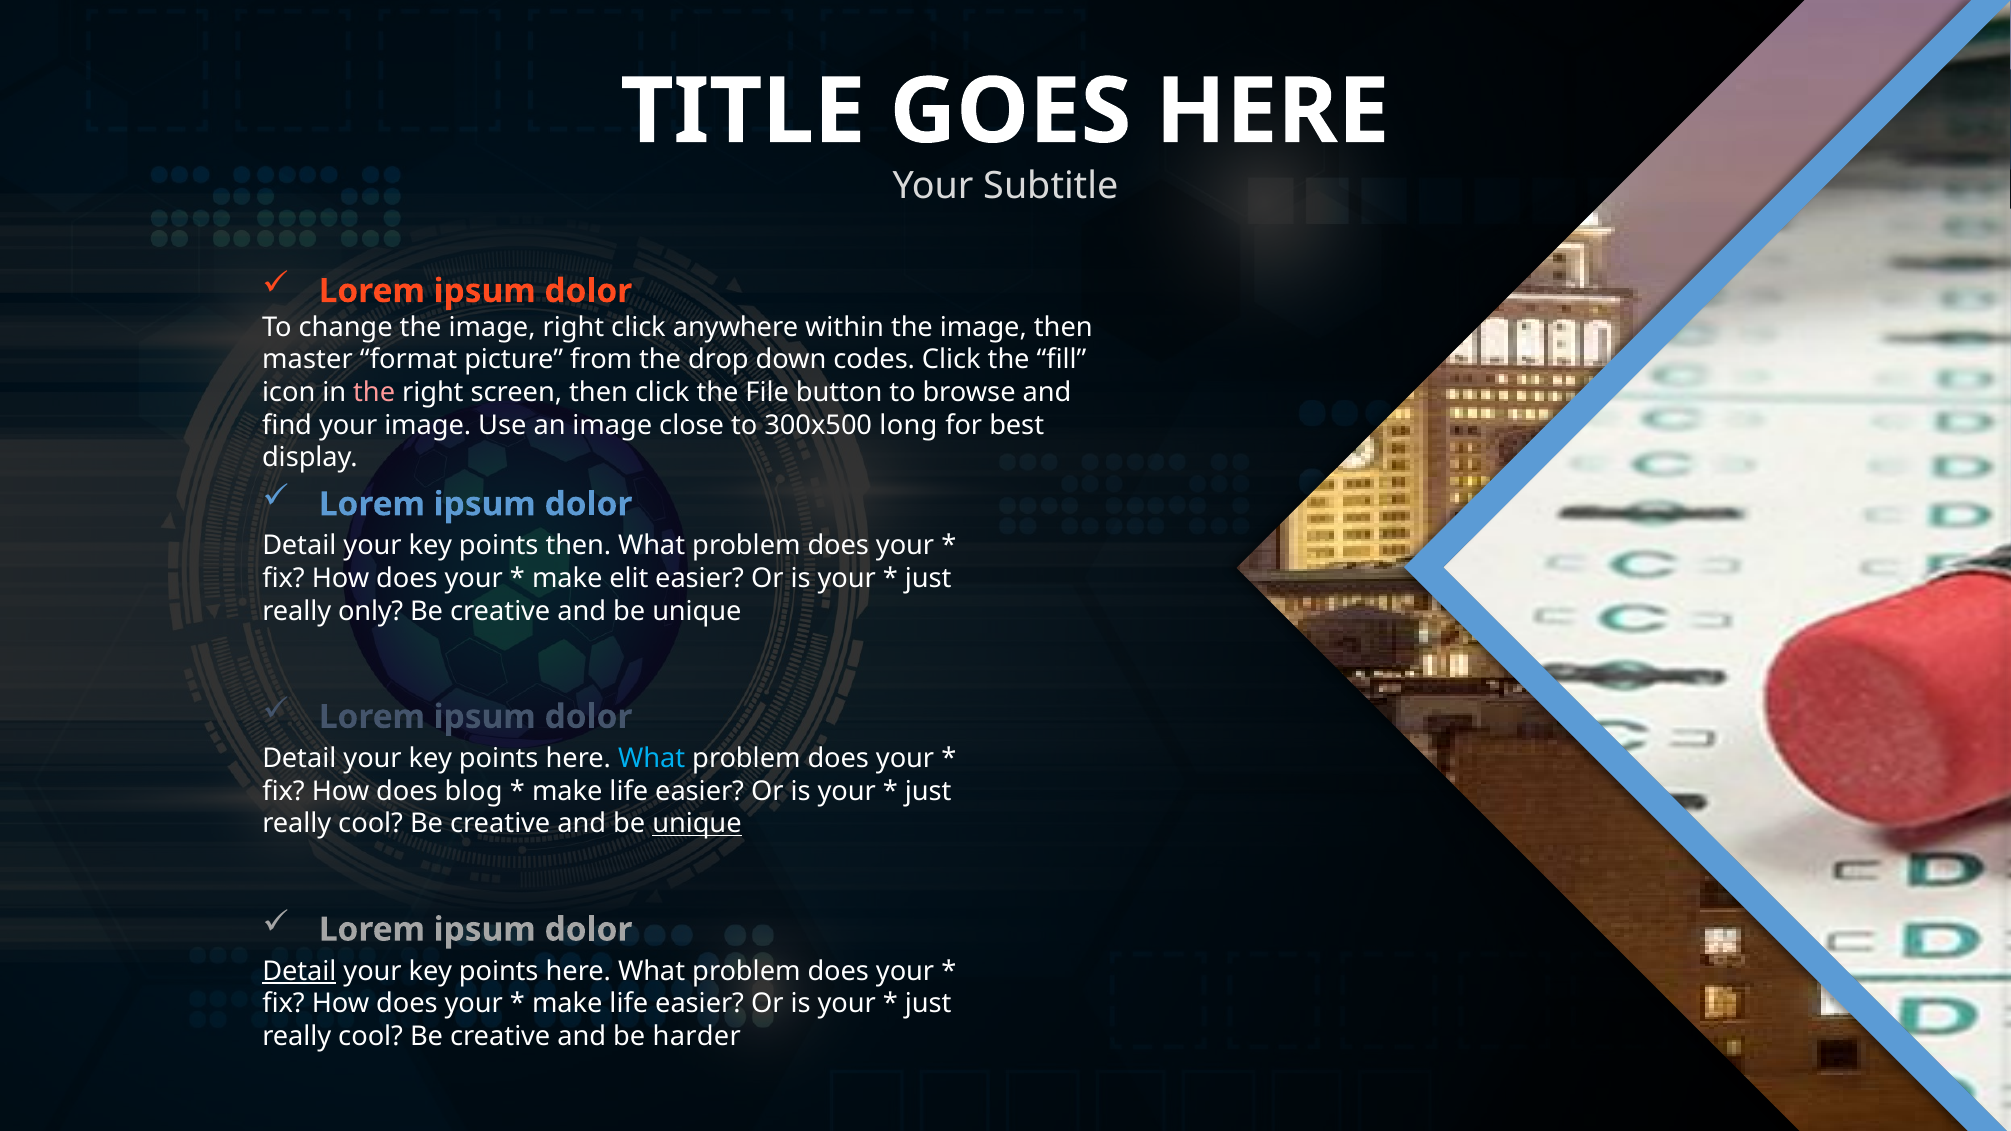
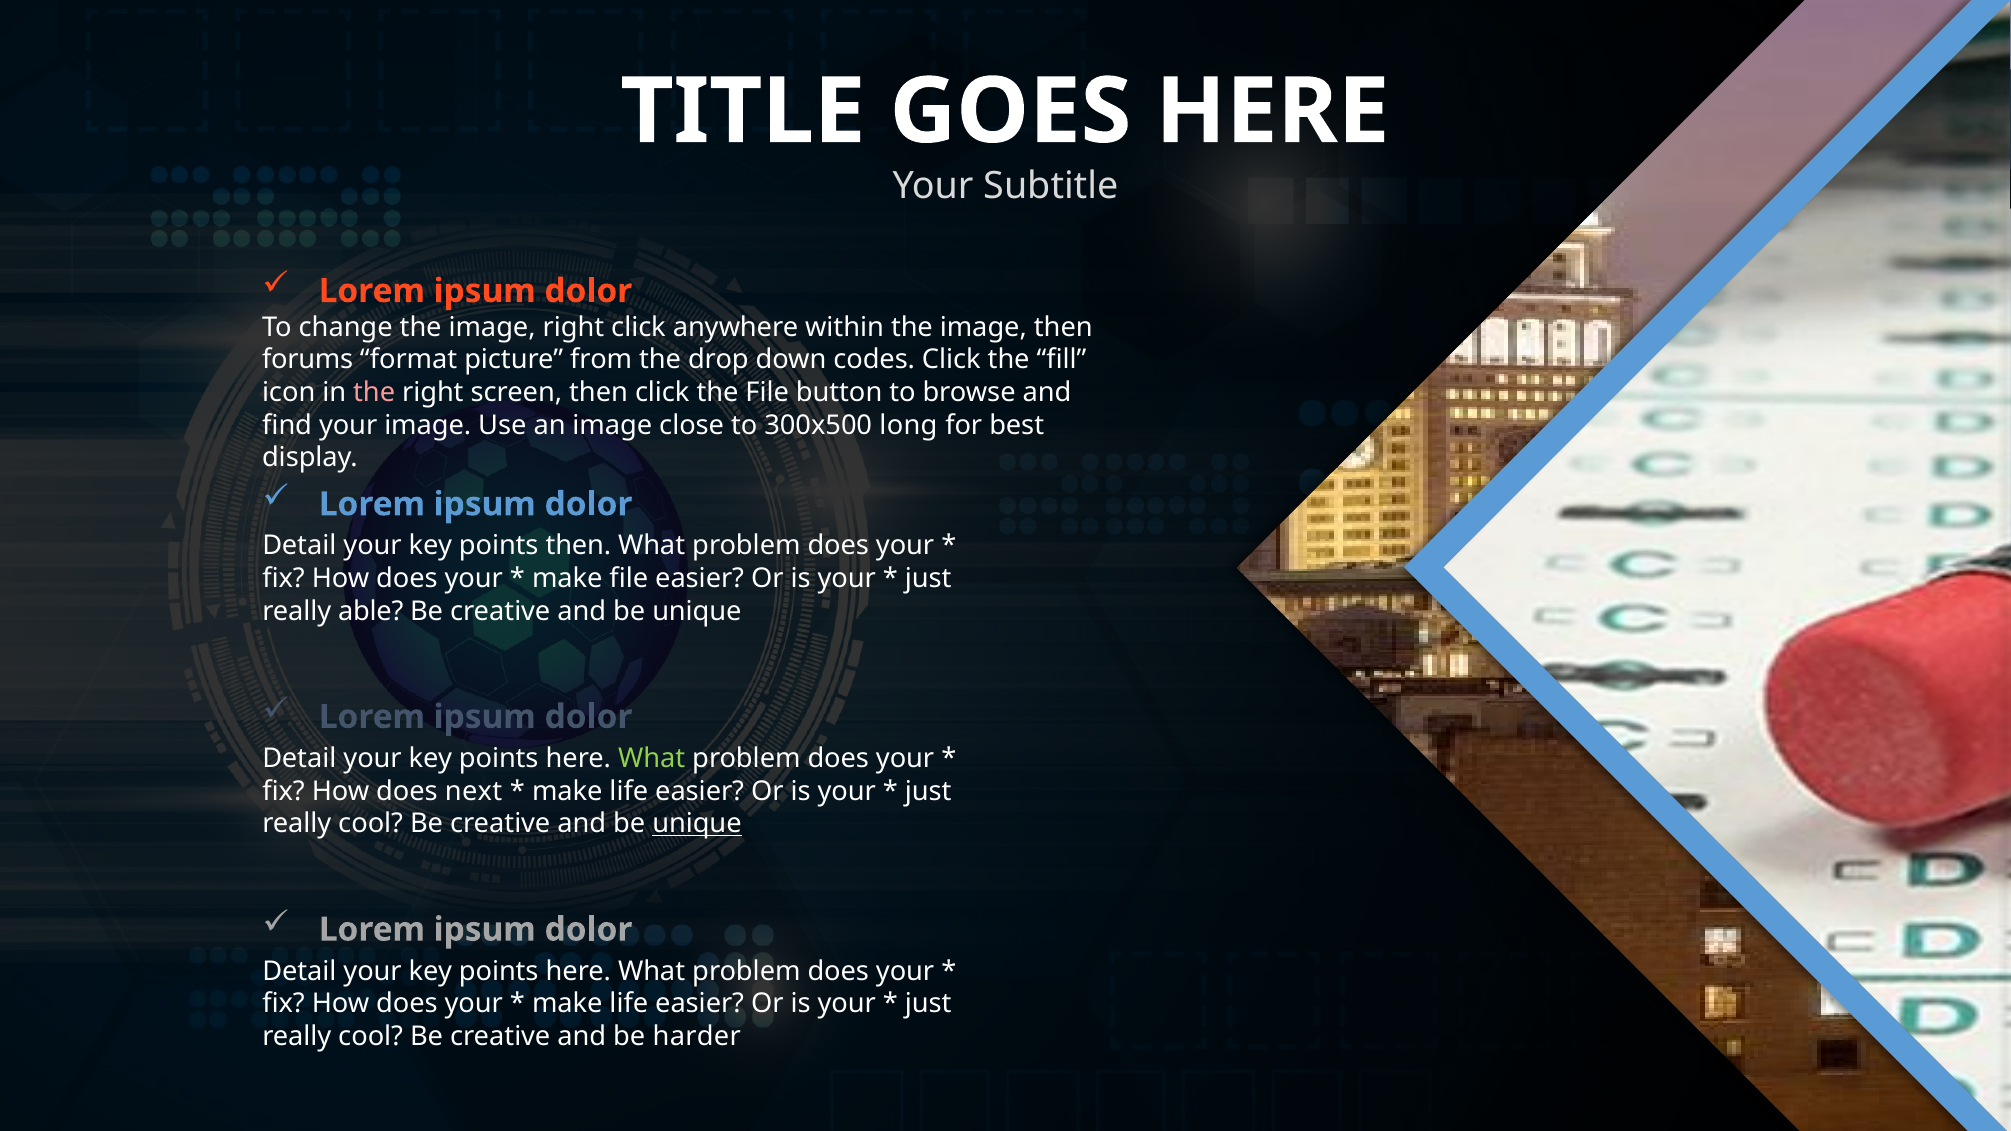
master: master -> forums (308, 360)
make elit: elit -> file (629, 579)
only: only -> able (371, 611)
What colour: light blue -> light green (652, 758)
blog: blog -> next (474, 791)
Detail underline: present -> none (299, 971)
